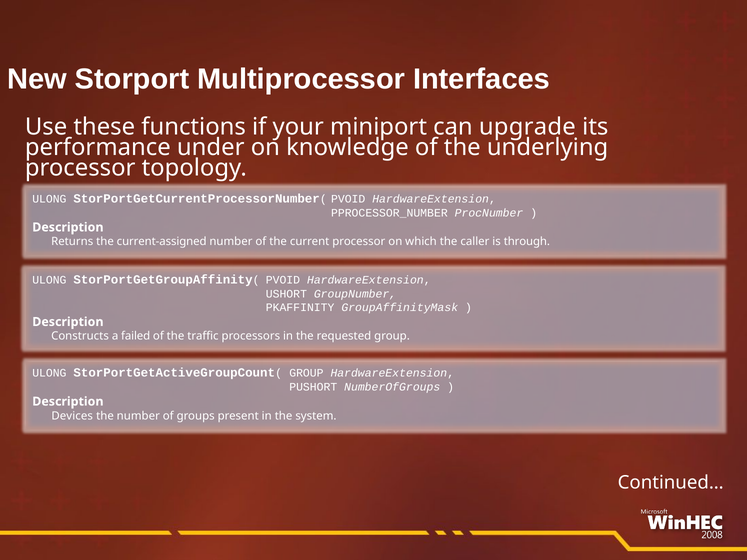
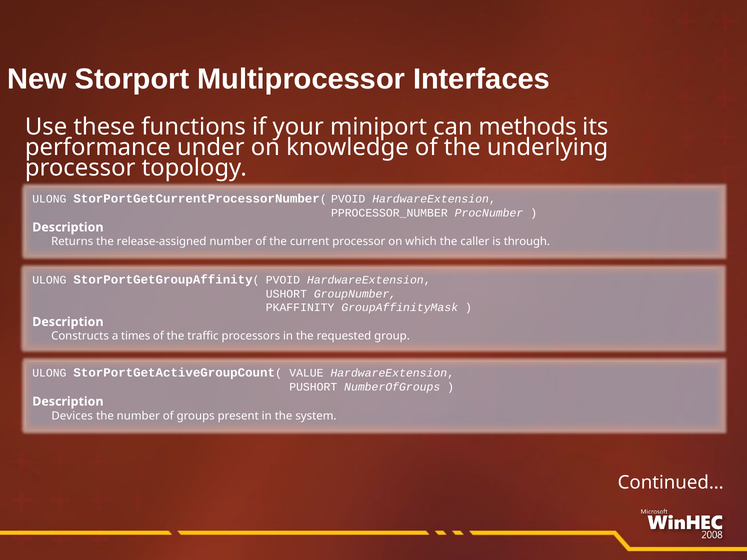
upgrade: upgrade -> methods (528, 127)
current-assigned: current-assigned -> release-assigned (162, 242)
failed: failed -> times (136, 336)
StorPortGetActiveGroupCount( GROUP: GROUP -> VALUE (306, 373)
